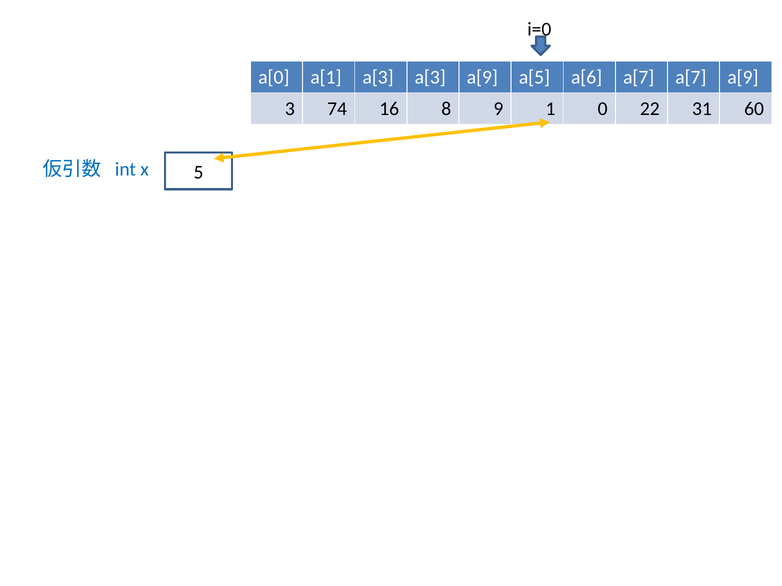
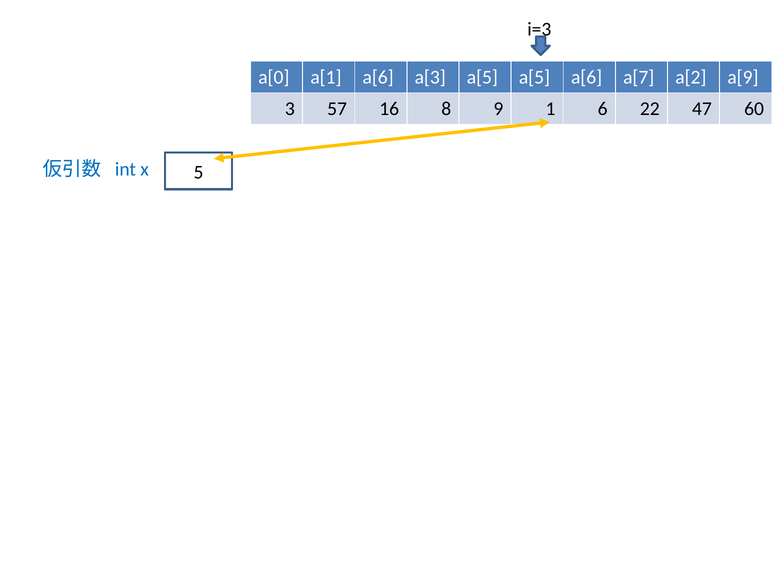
i=0: i=0 -> i=3 (539, 29)
a[1 a[3: a[3 -> a[6 (378, 77)
a[3 a[9: a[9 -> a[5 (482, 77)
a[7 a[7: a[7 -> a[2 (691, 77)
74: 74 -> 57 (337, 109)
0: 0 -> 6 (603, 109)
31: 31 -> 47 (702, 109)
